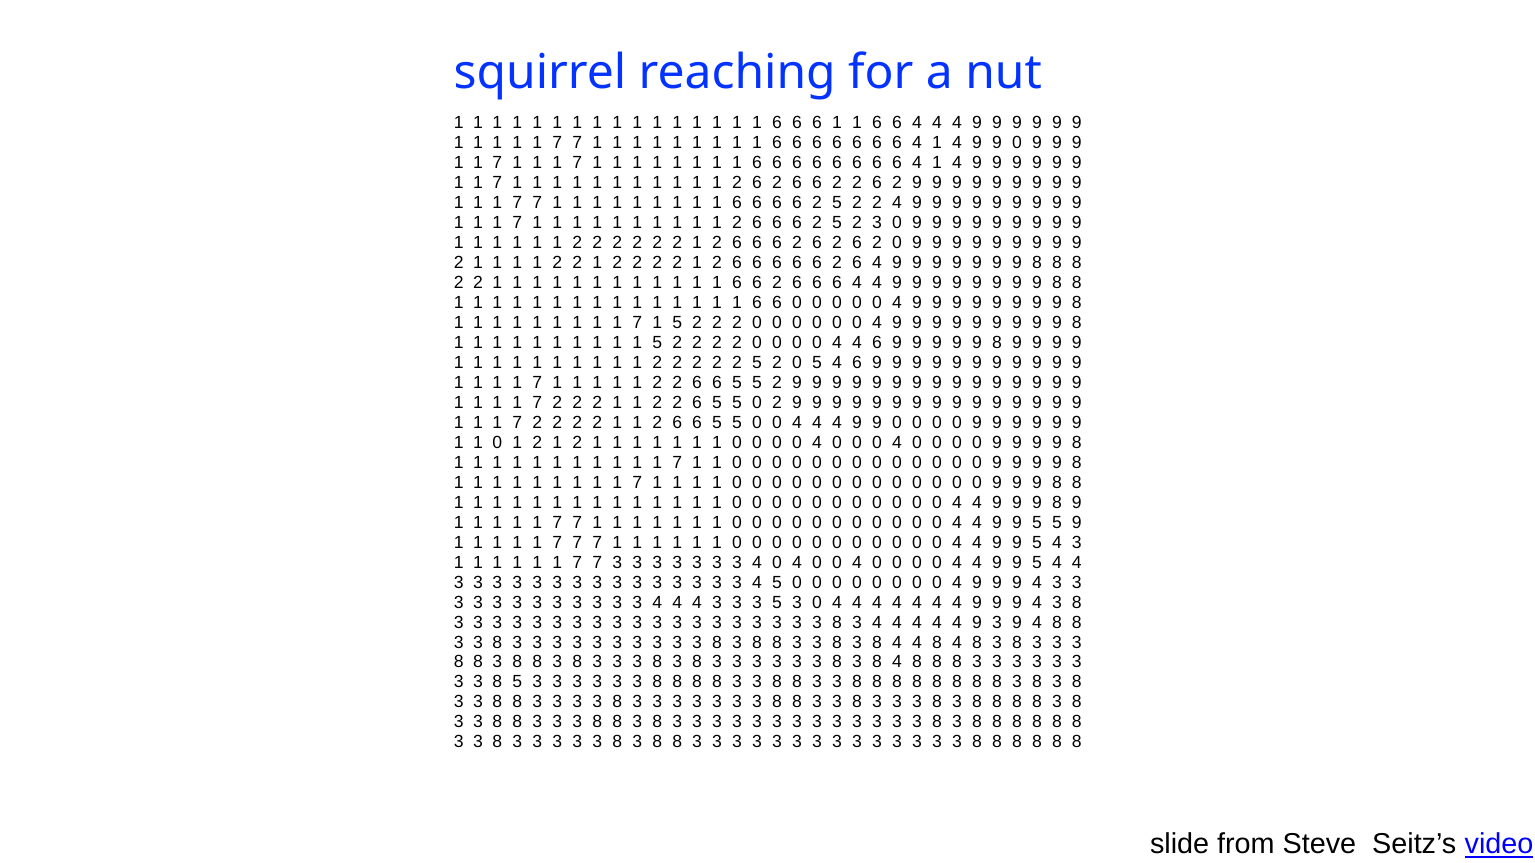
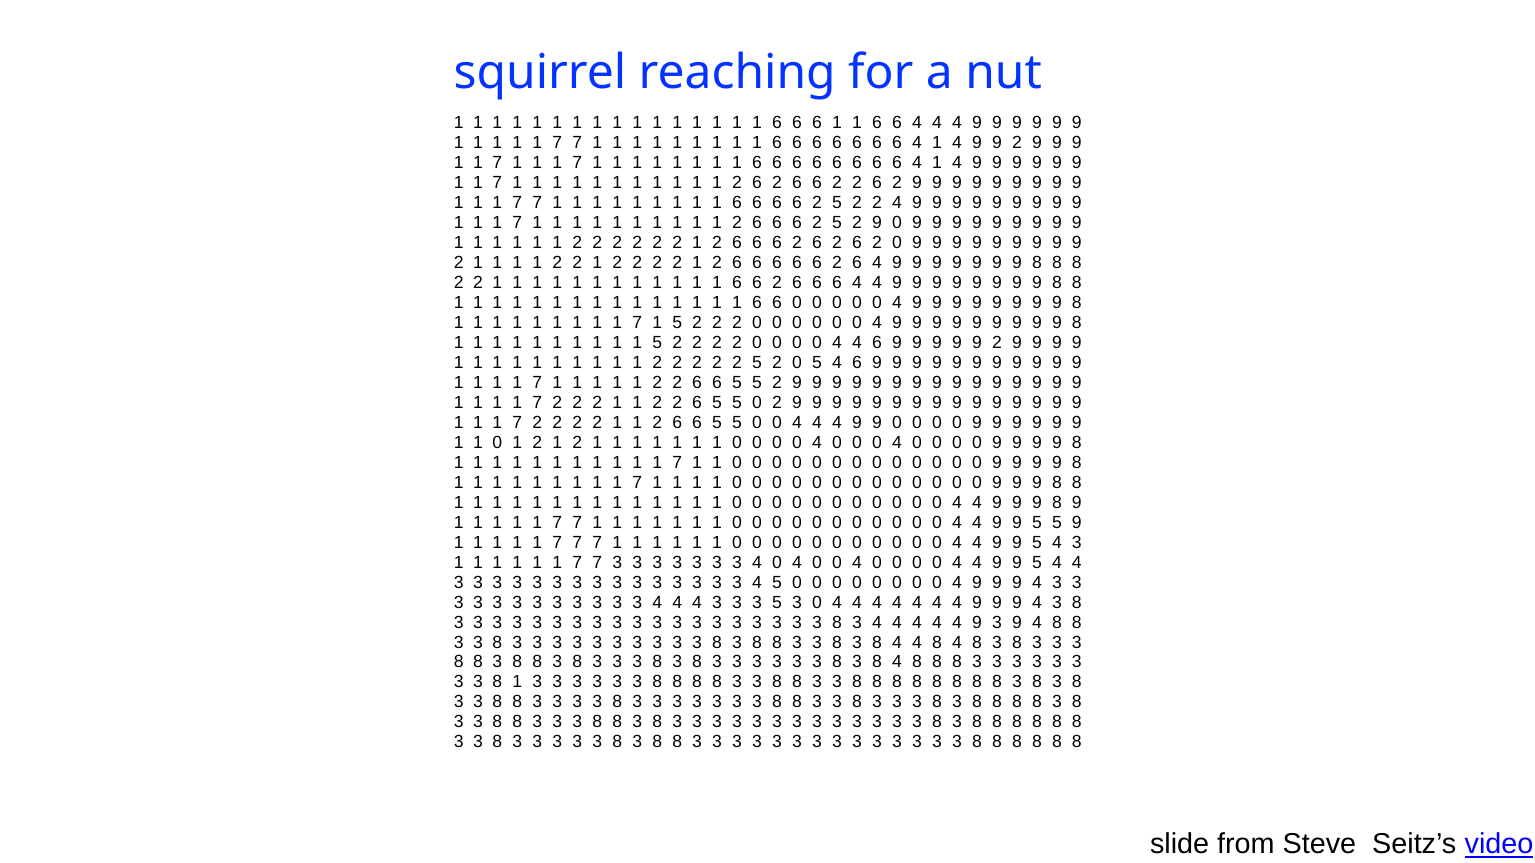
0: 0 -> 2 (1017, 143)
2 5 2 3: 3 -> 9 (877, 223)
8: 8 -> 2 (997, 343)
3 8 5: 5 -> 1 (517, 683)
